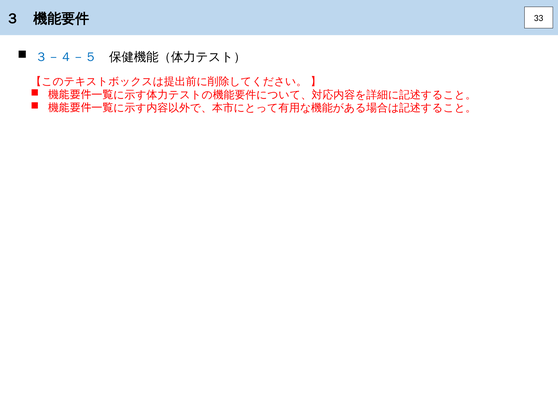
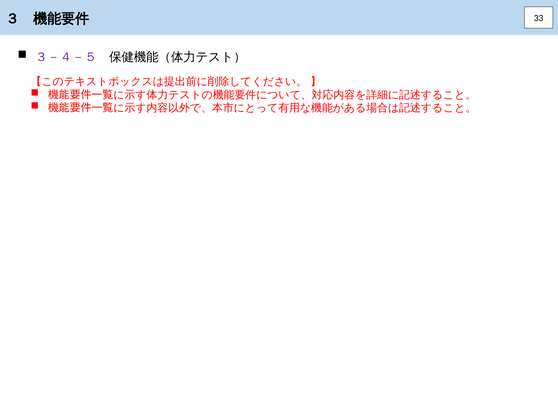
３－４－５ colour: blue -> purple (66, 57)
